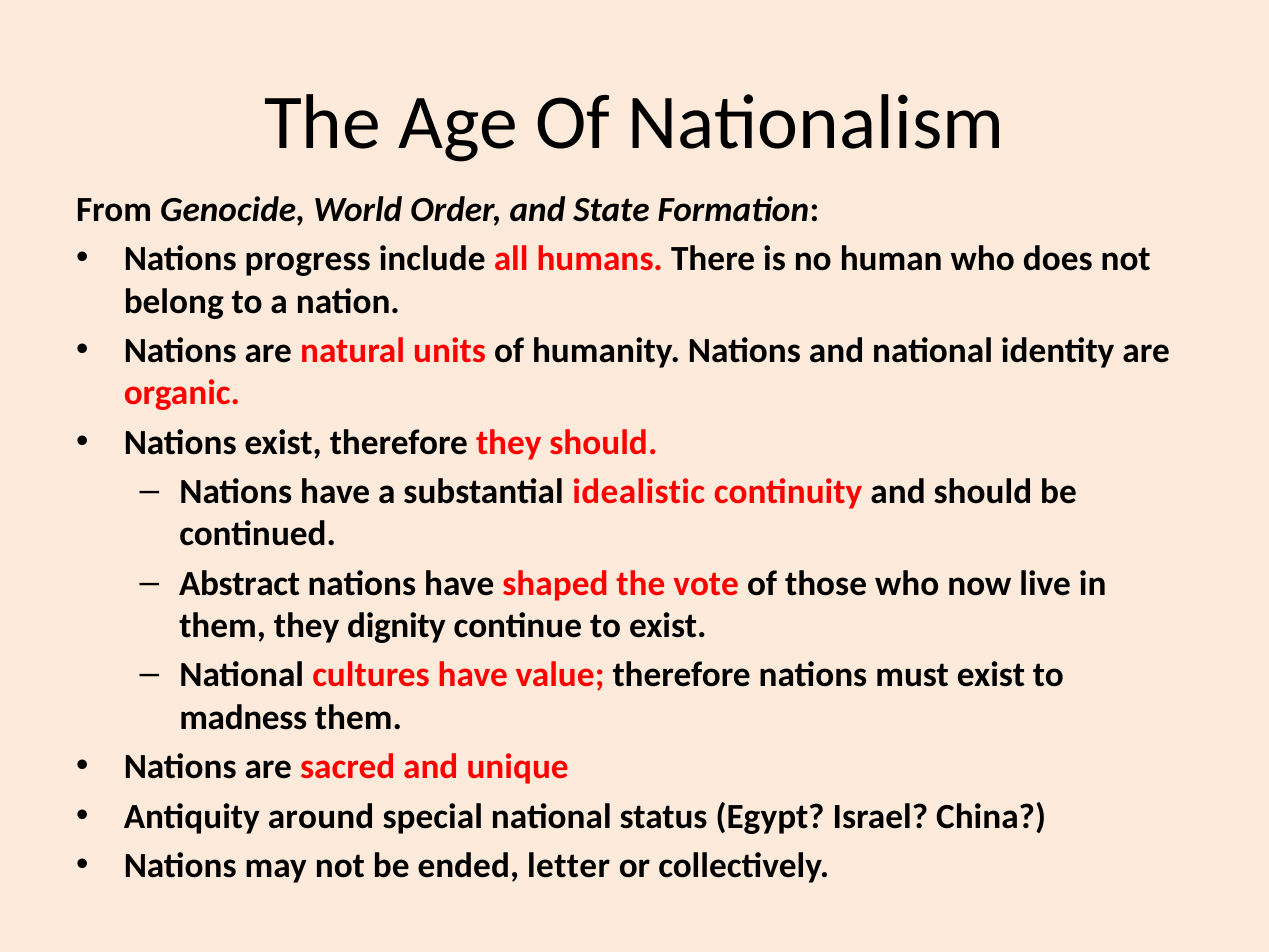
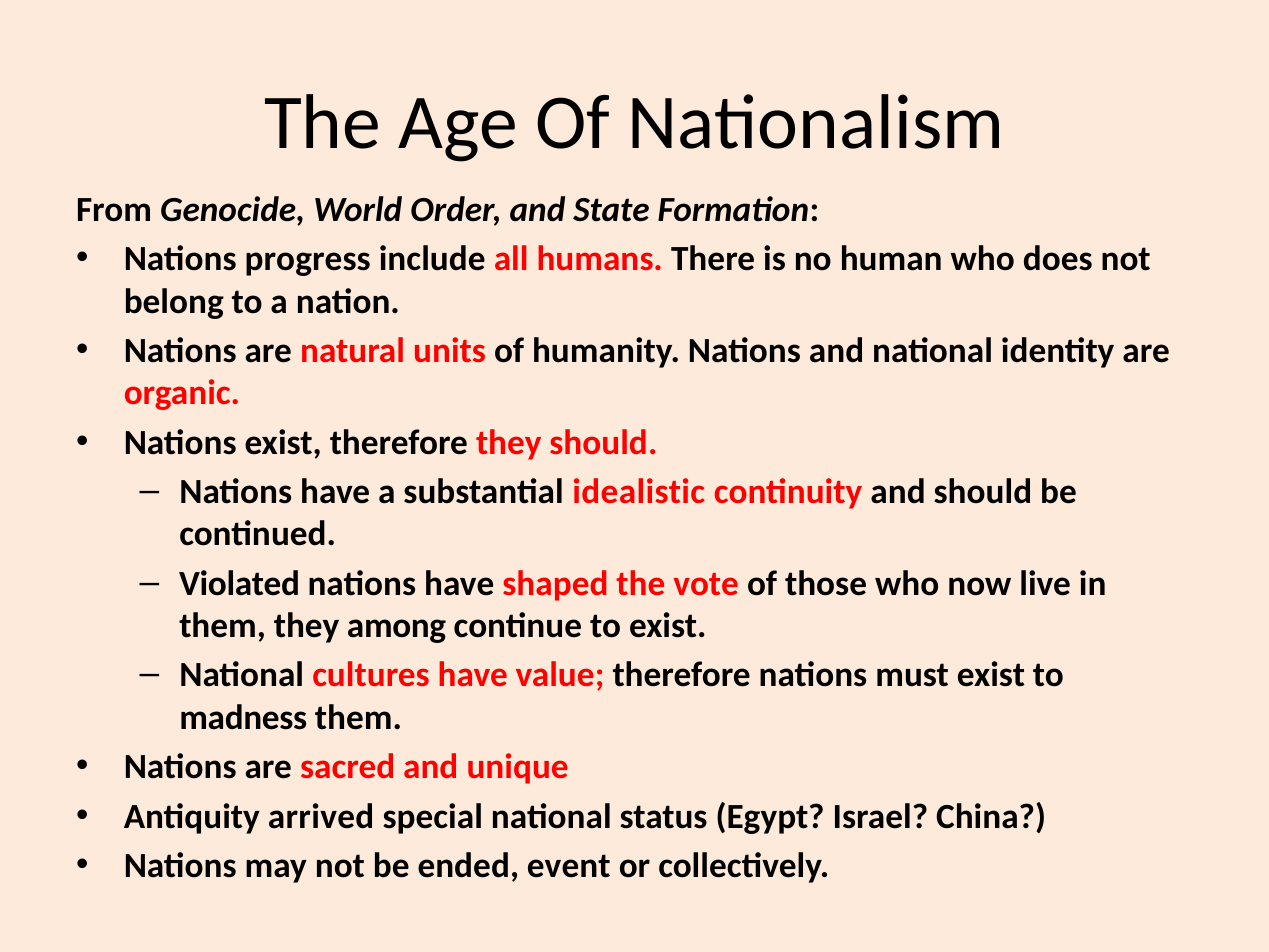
Abstract: Abstract -> Violated (240, 583)
dignity: dignity -> among (397, 626)
around: around -> arrived (321, 816)
letter: letter -> event (569, 866)
